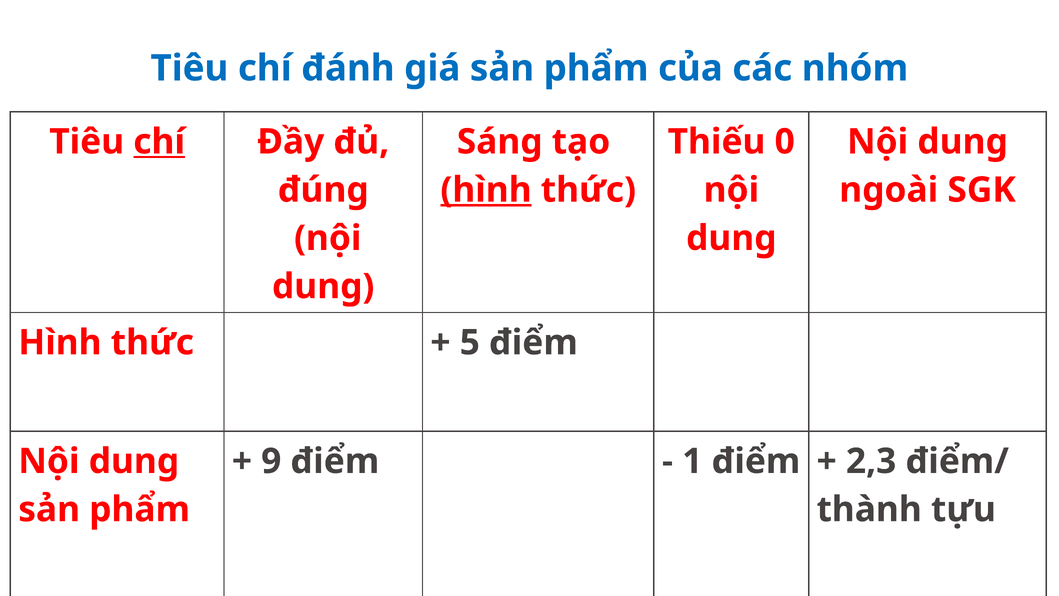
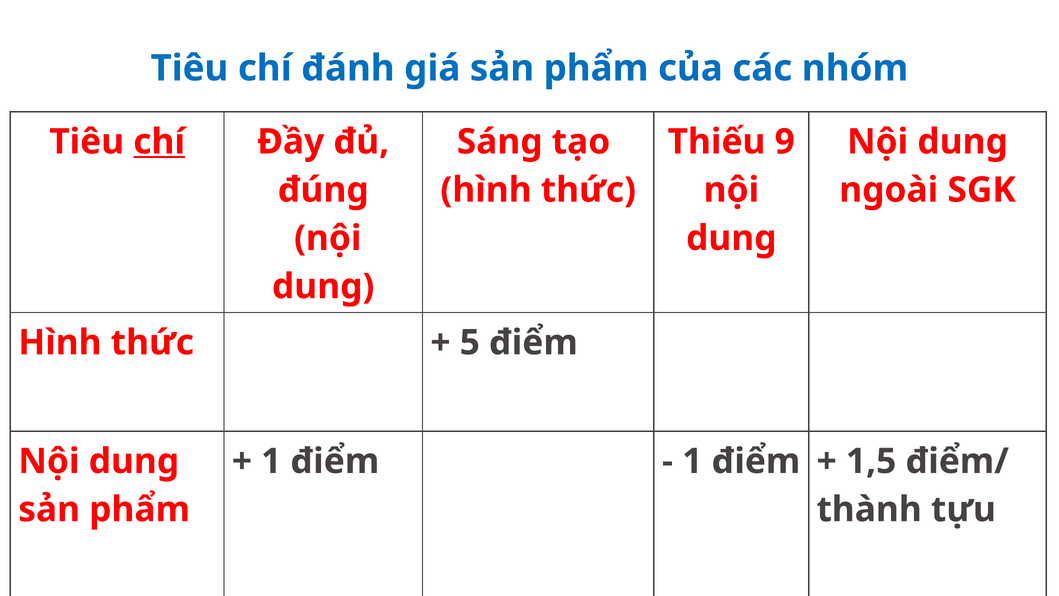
0: 0 -> 9 (785, 142)
hình underline: present -> none (486, 190)
9: 9 -> 1 (271, 461)
2,3: 2,3 -> 1,5 (871, 461)
